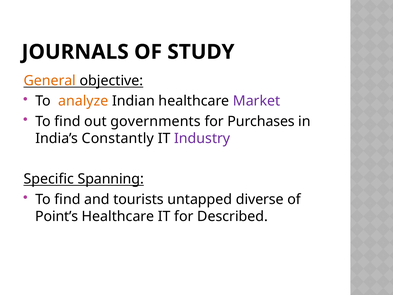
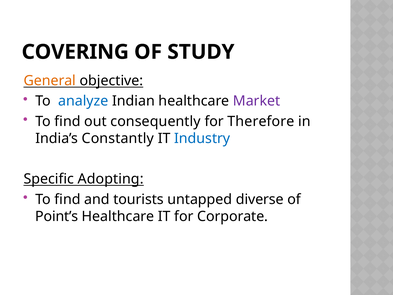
JOURNALS: JOURNALS -> COVERING (75, 52)
analyze colour: orange -> blue (83, 101)
governments: governments -> consequently (156, 121)
Purchases: Purchases -> Therefore (261, 121)
Industry colour: purple -> blue (202, 138)
Spanning: Spanning -> Adopting (111, 179)
Described: Described -> Corporate (233, 216)
